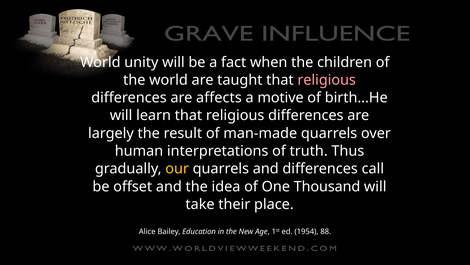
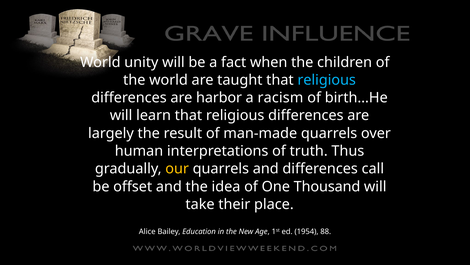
religious colour: pink -> light blue (327, 80)
affects: affects -> harbor (219, 98)
motive: motive -> racism (280, 98)
